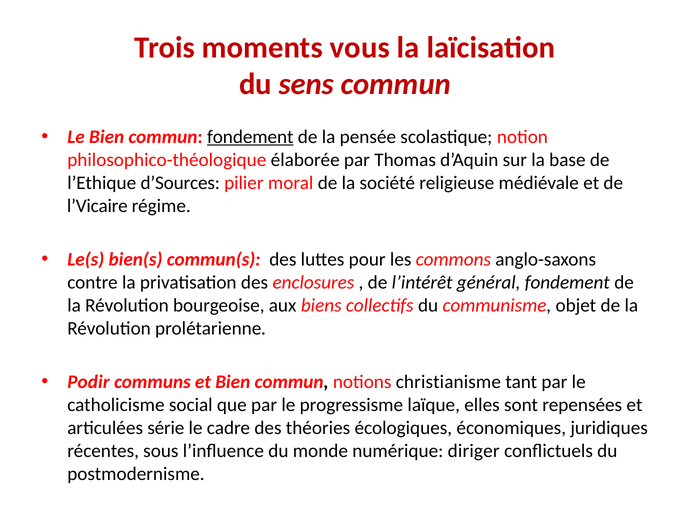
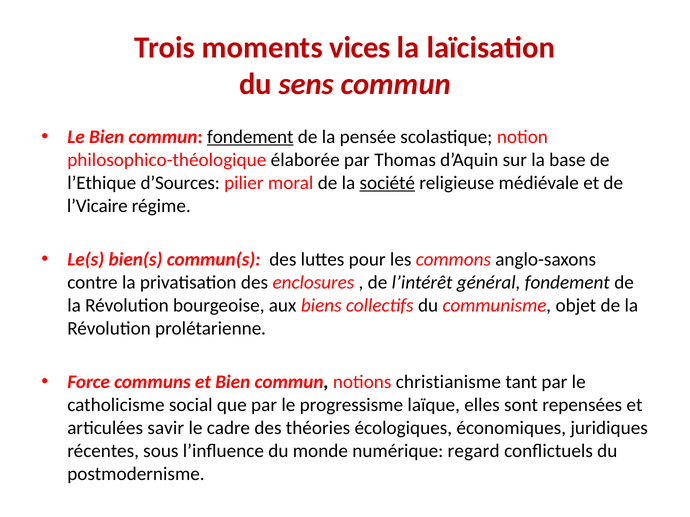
vous: vous -> vices (360, 48)
société underline: none -> present (387, 183)
Podir: Podir -> Force (89, 382)
série: série -> savir (166, 428)
diriger: diriger -> regard (474, 451)
